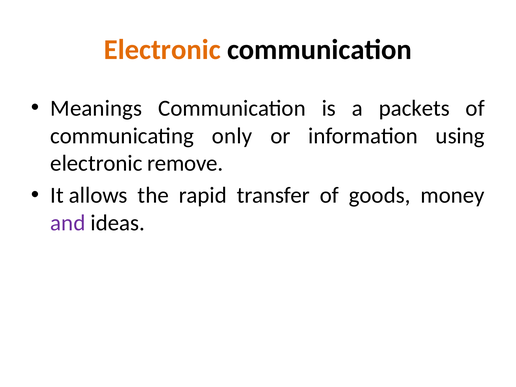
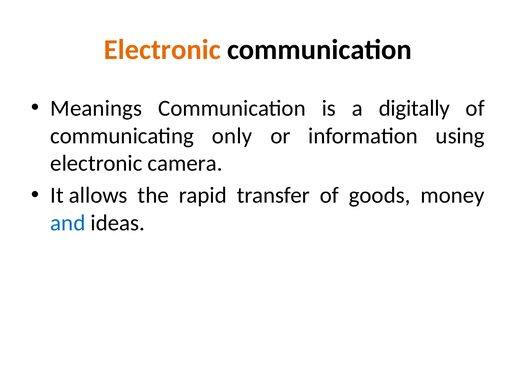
packets: packets -> digitally (414, 108)
remove: remove -> camera (185, 163)
and colour: purple -> blue (68, 223)
